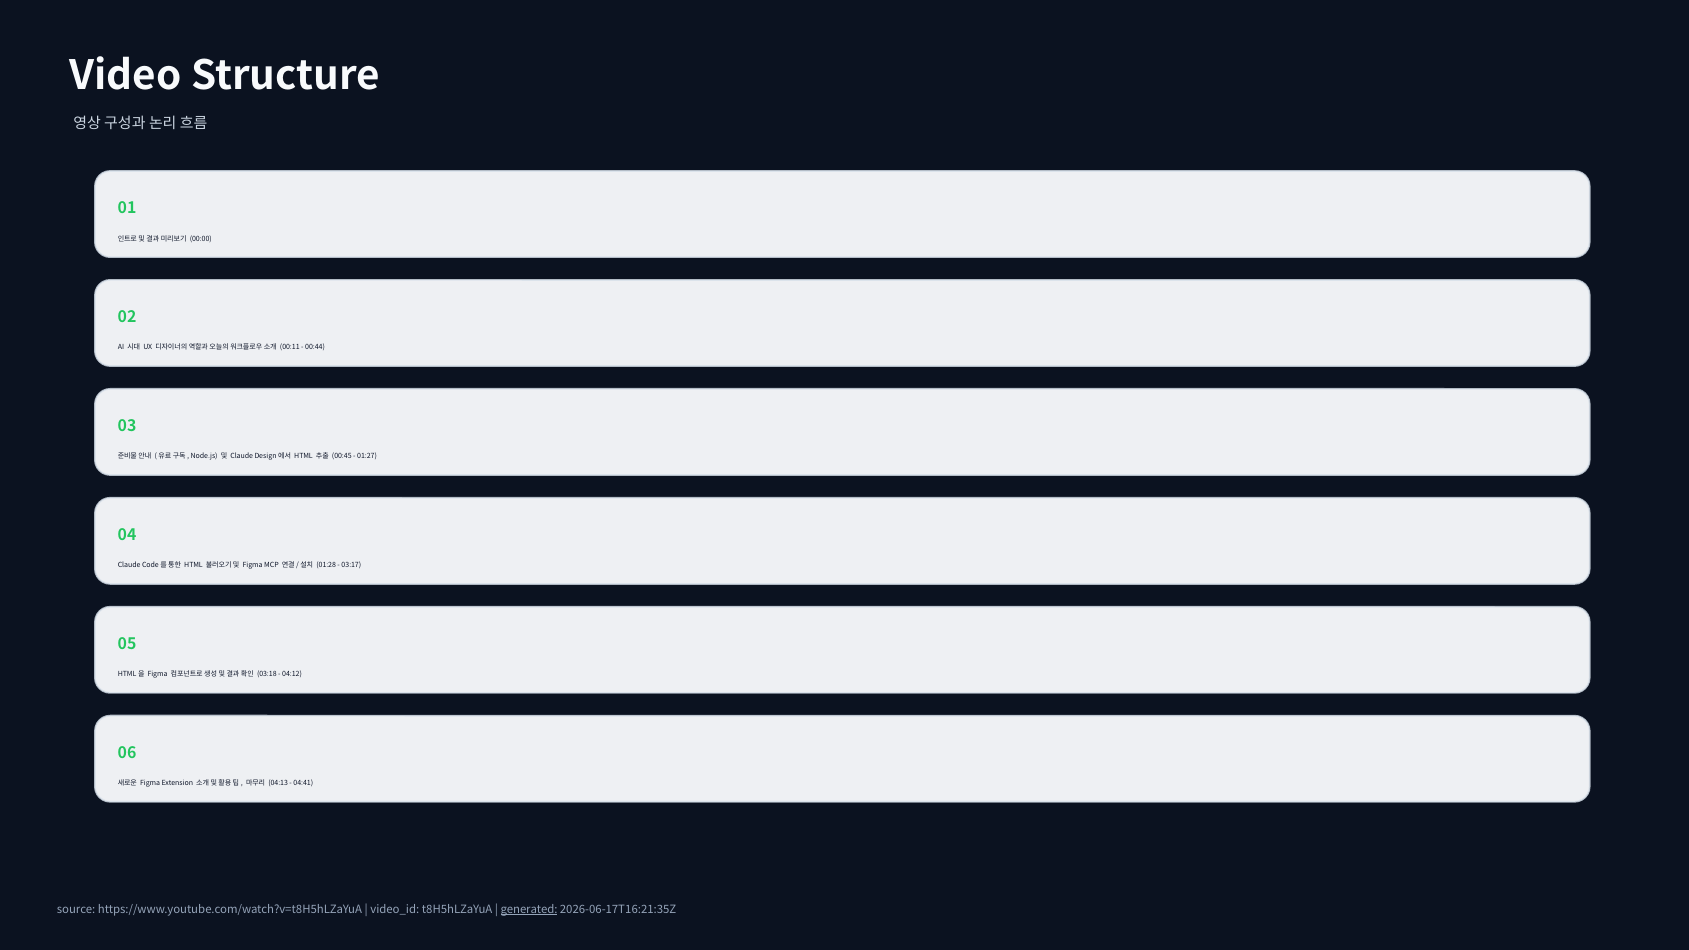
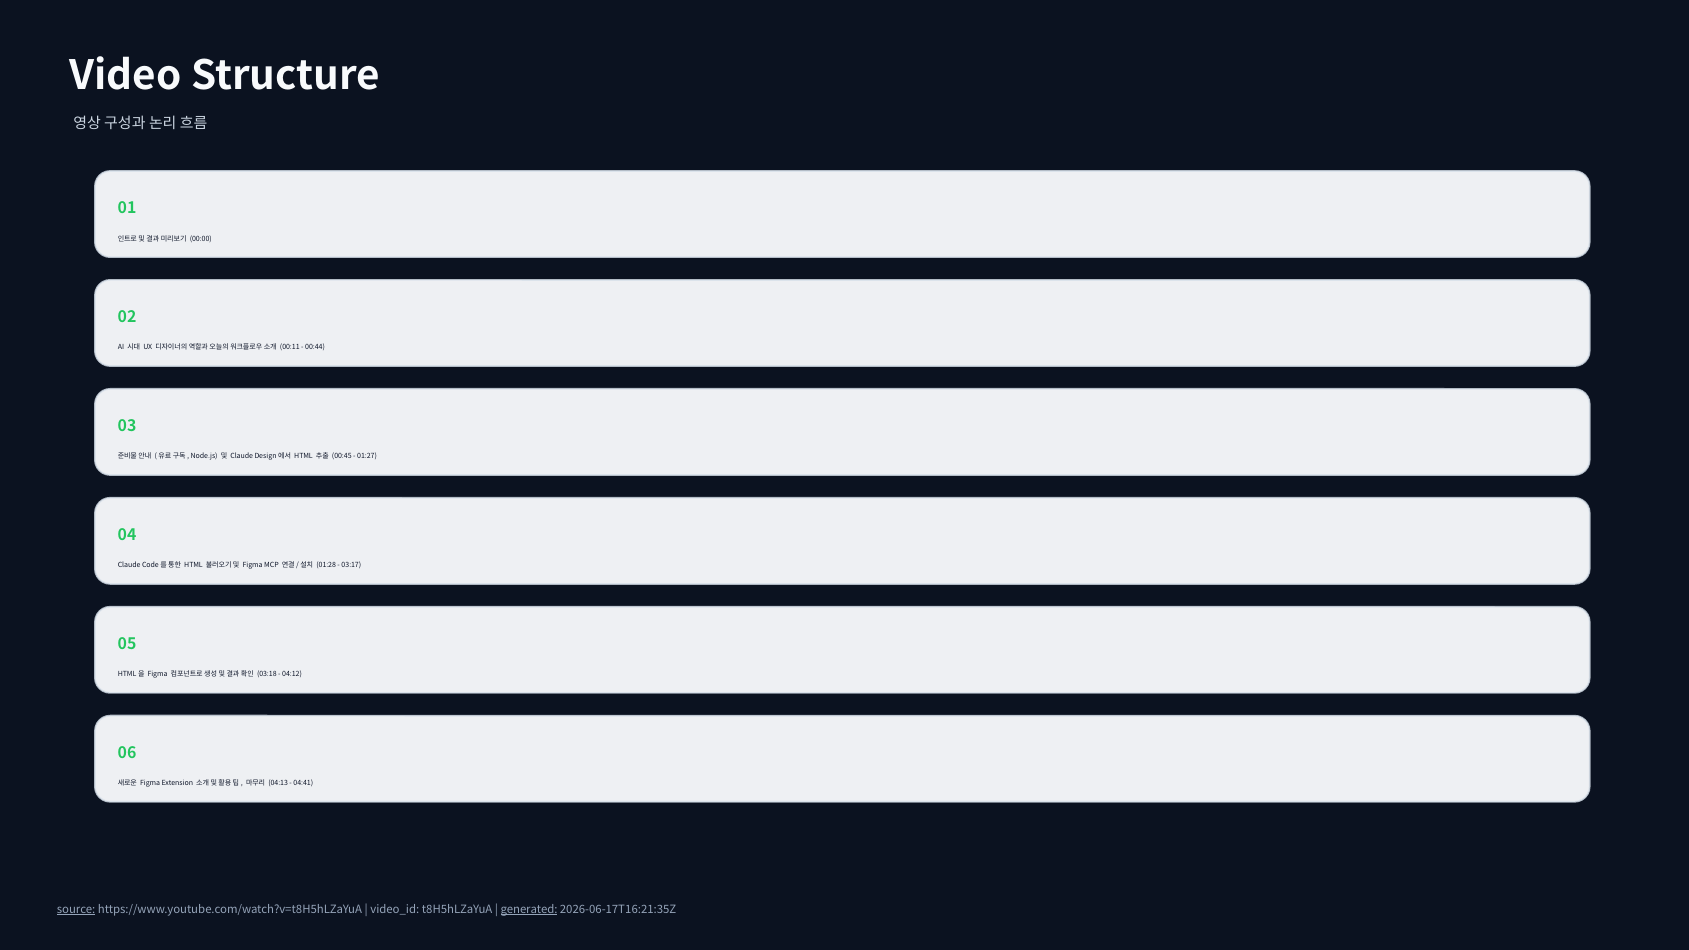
source underline: none -> present (76, 910)
